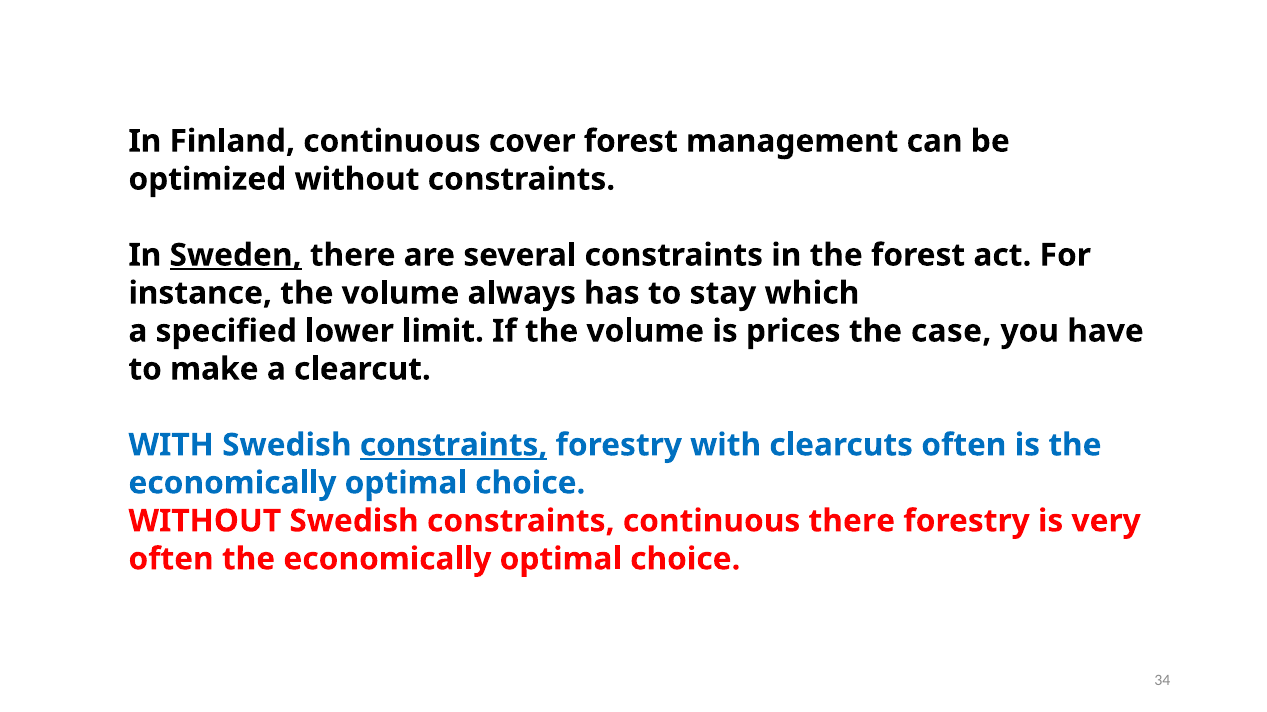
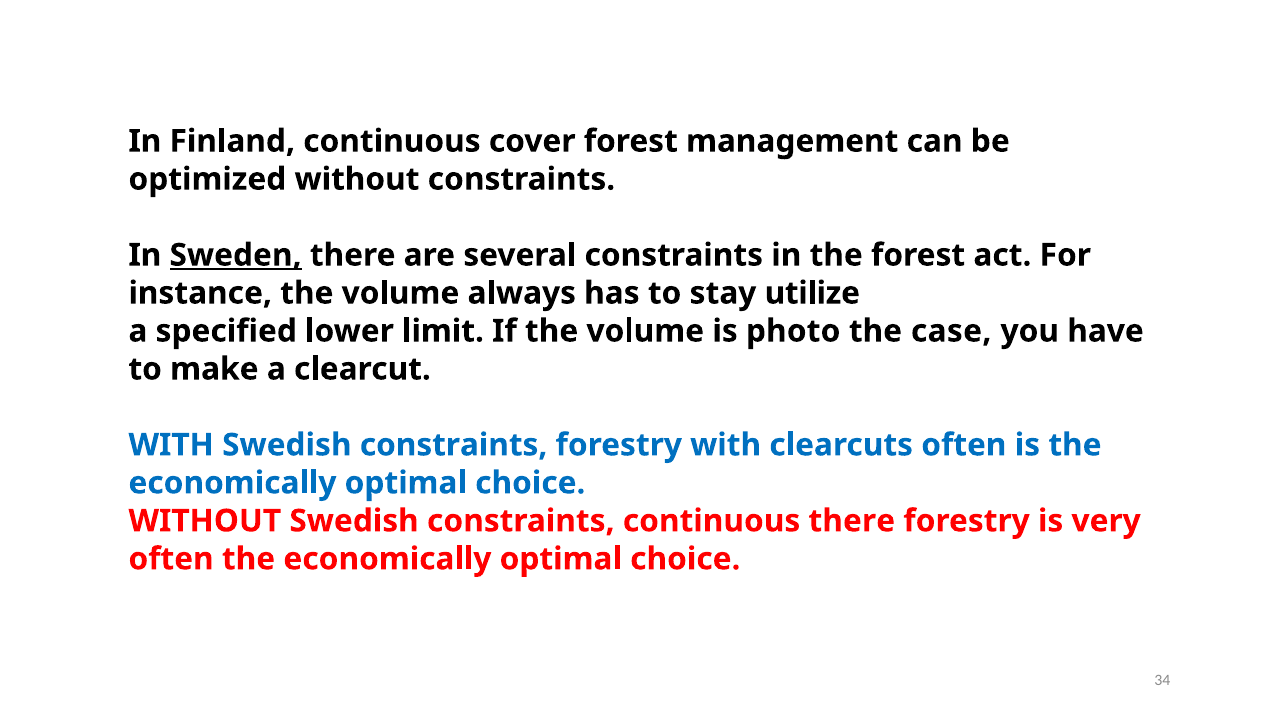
which: which -> utilize (812, 293)
prices: prices -> photo (793, 331)
constraints underline: present -> none (454, 445)
